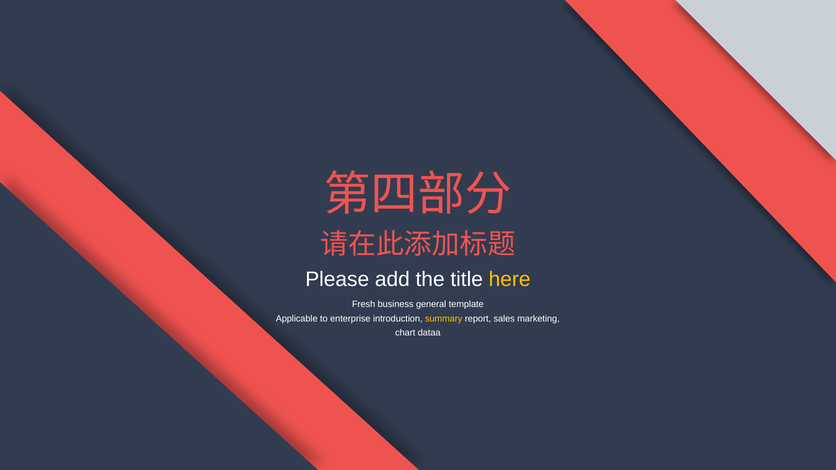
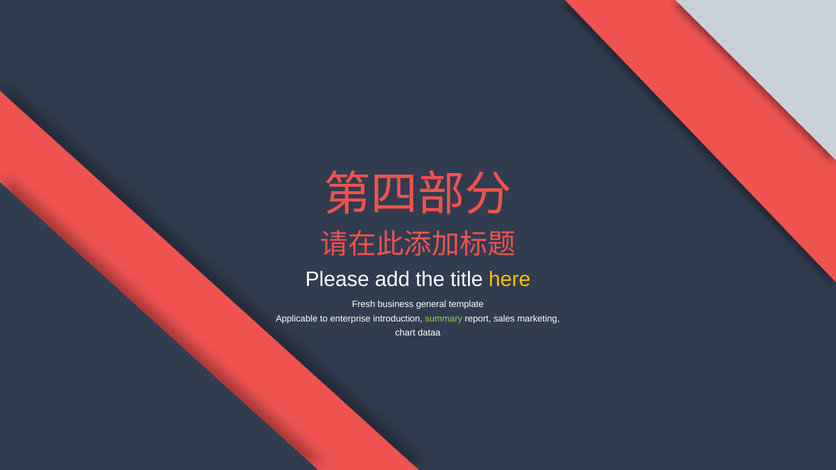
summary colour: yellow -> light green (444, 319)
